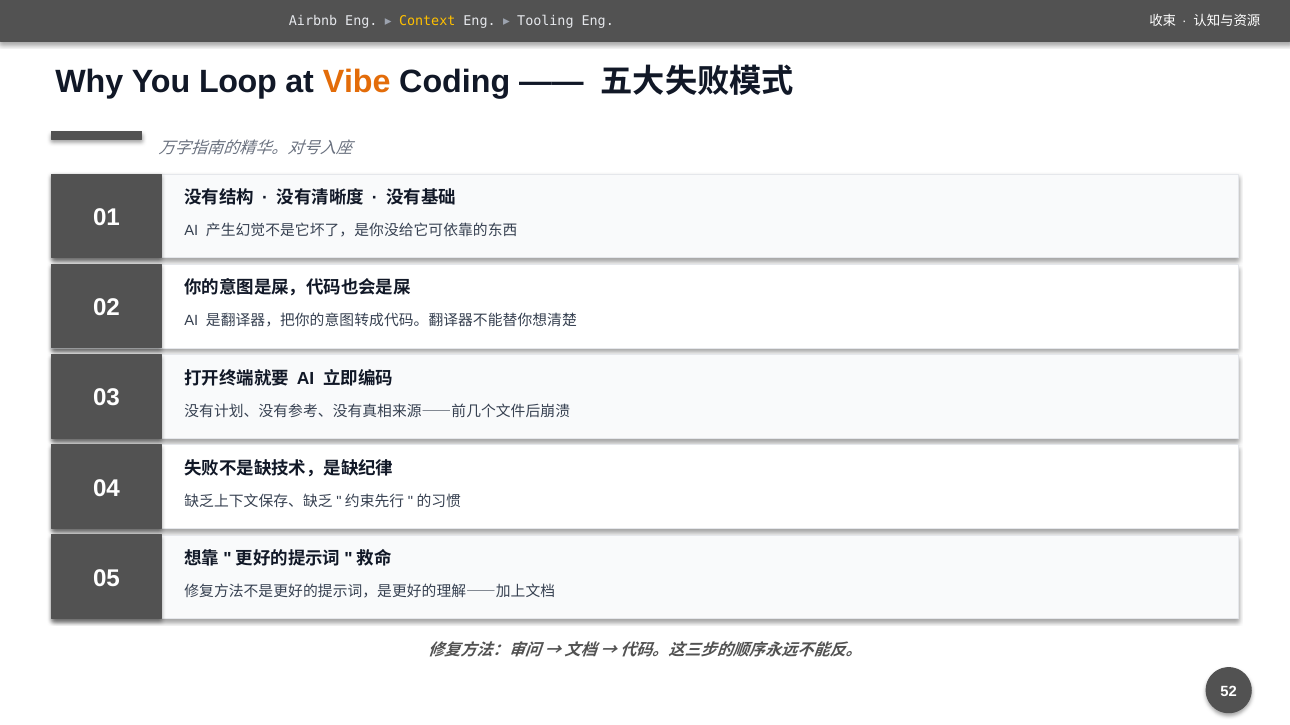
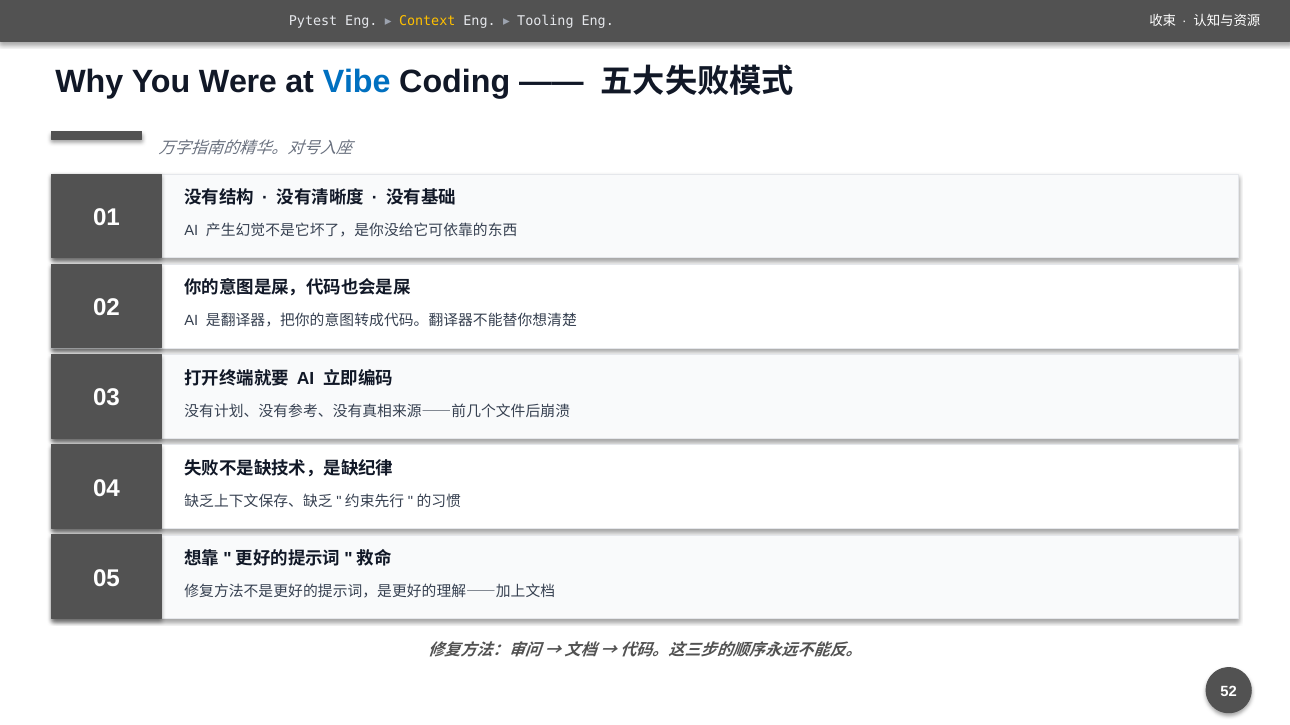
Airbnb: Airbnb -> Pytest (313, 22)
Loop: Loop -> Were (238, 82)
Vibe colour: orange -> blue (357, 82)
